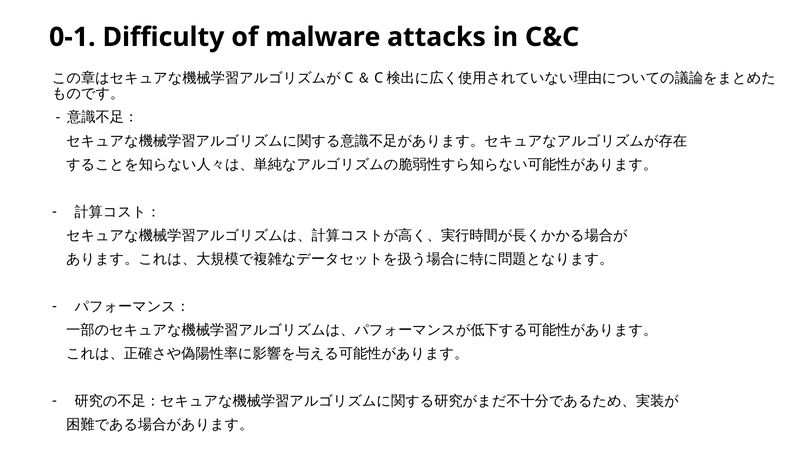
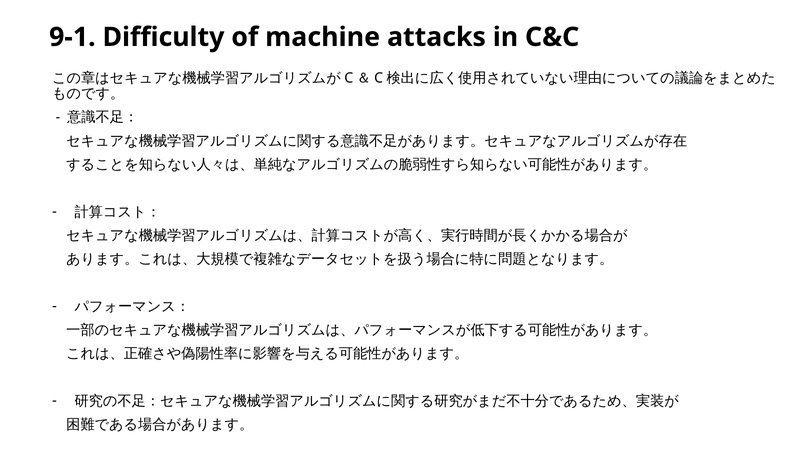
0-1: 0-1 -> 9-1 (72, 37)
malware: malware -> machine (323, 37)
